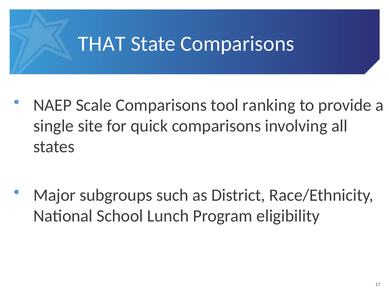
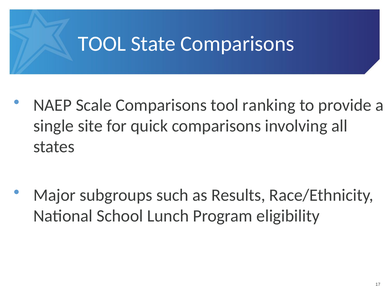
THAT: THAT -> TOOL (102, 44)
District: District -> Results (238, 195)
